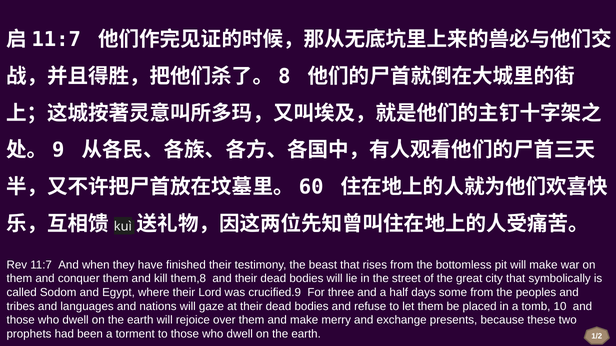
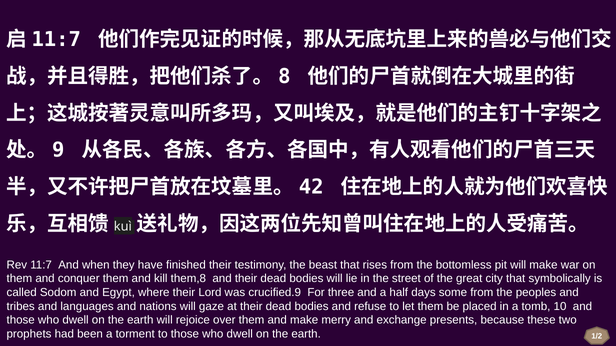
60: 60 -> 42 (311, 187)
